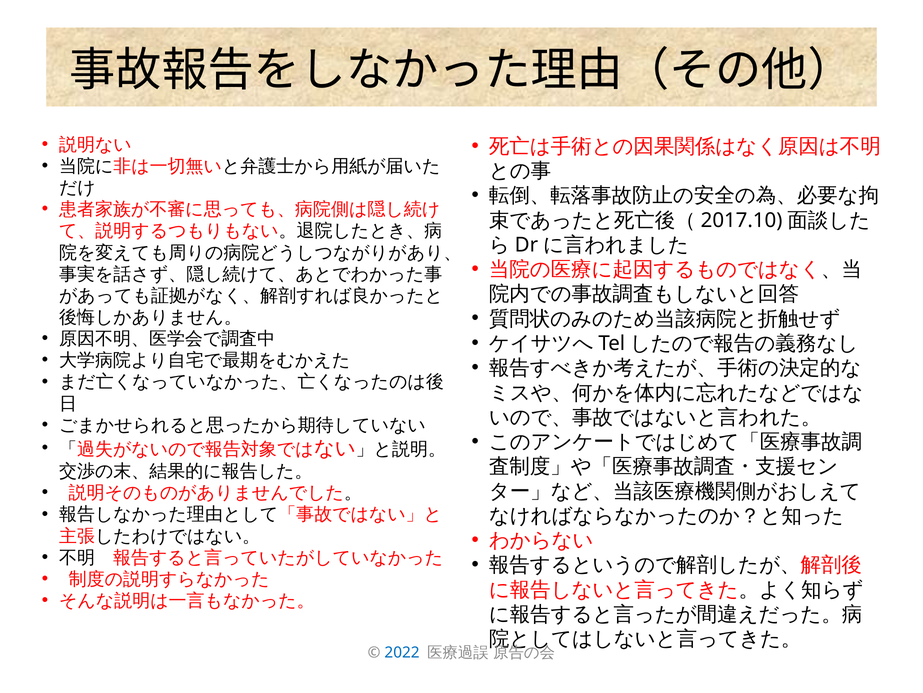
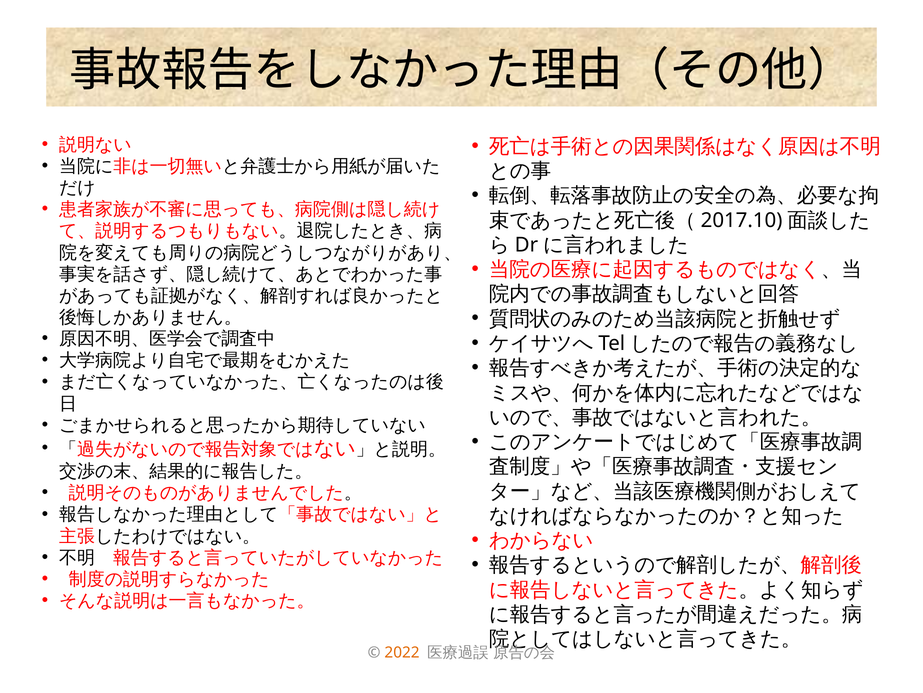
2022 colour: blue -> orange (402, 652)
